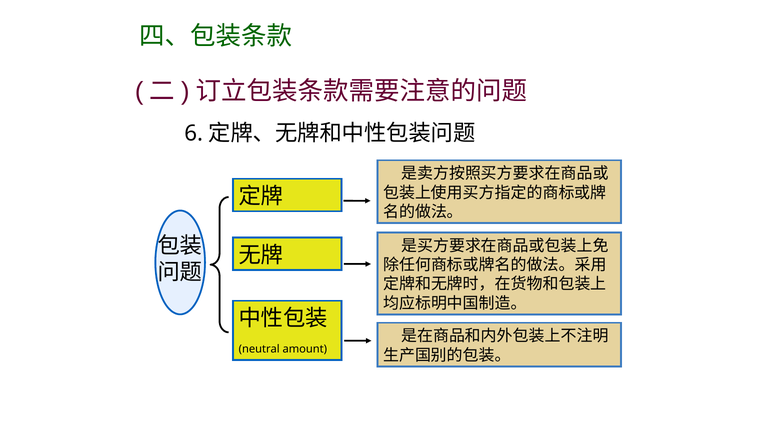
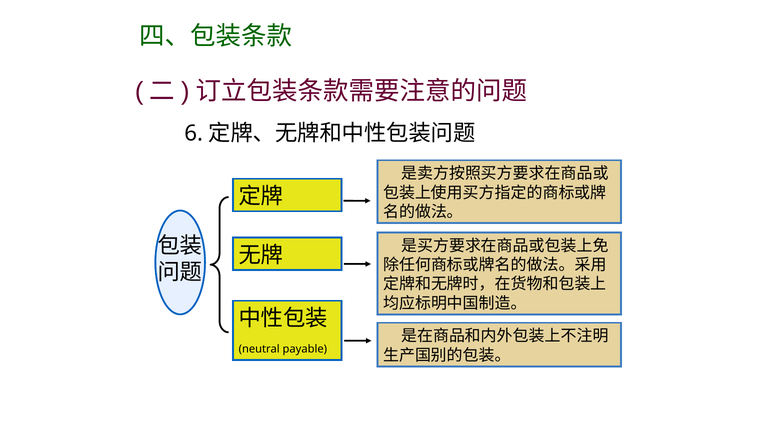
amount: amount -> payable (305, 349)
